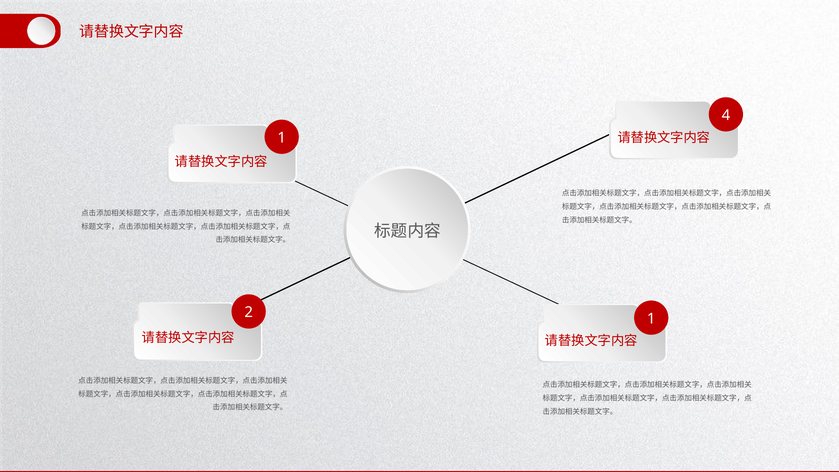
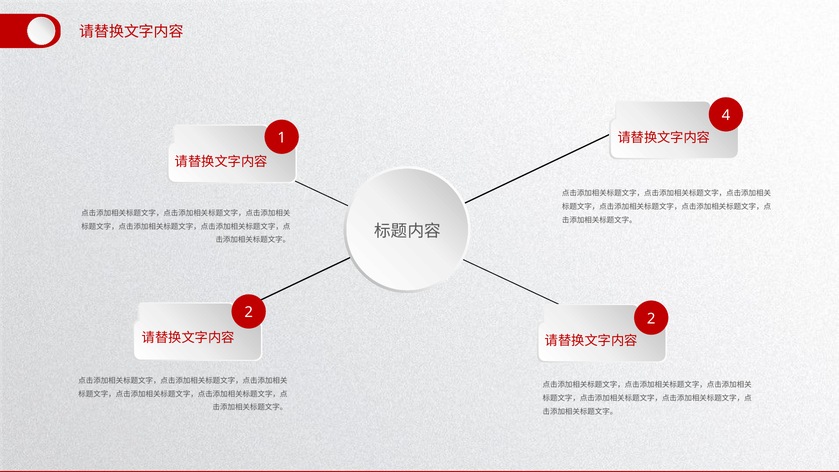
2 1: 1 -> 2 (651, 319)
